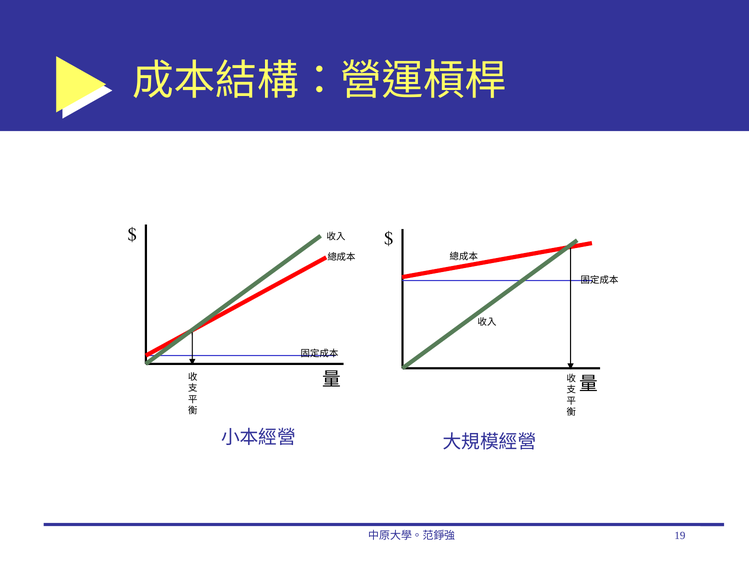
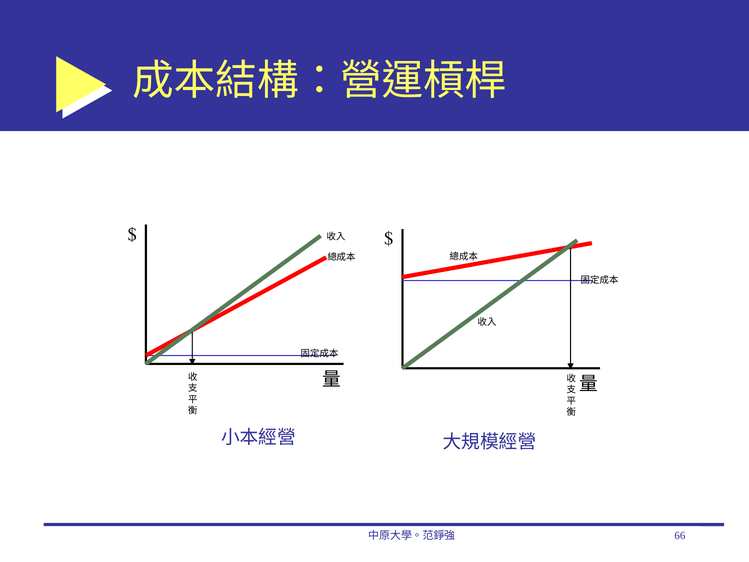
19: 19 -> 66 (680, 535)
